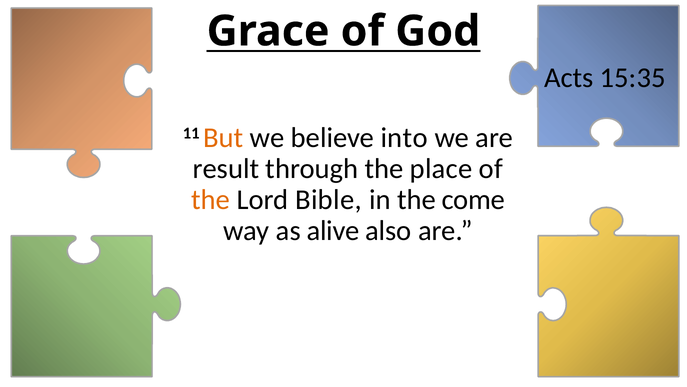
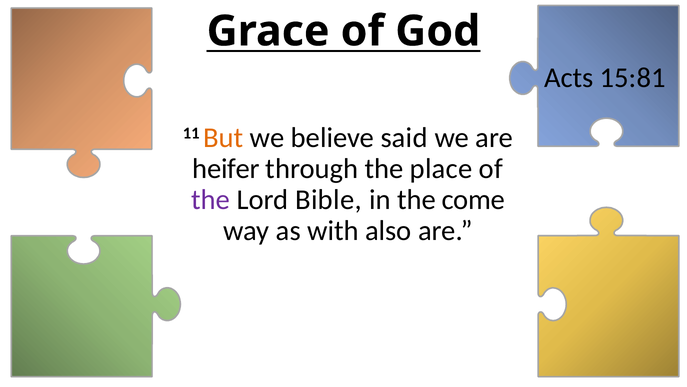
15:35: 15:35 -> 15:81 (633, 78)
into: into -> said (404, 138)
result: result -> heifer (226, 168)
the colour: orange -> purple (211, 199)
alive: alive -> with (333, 230)
